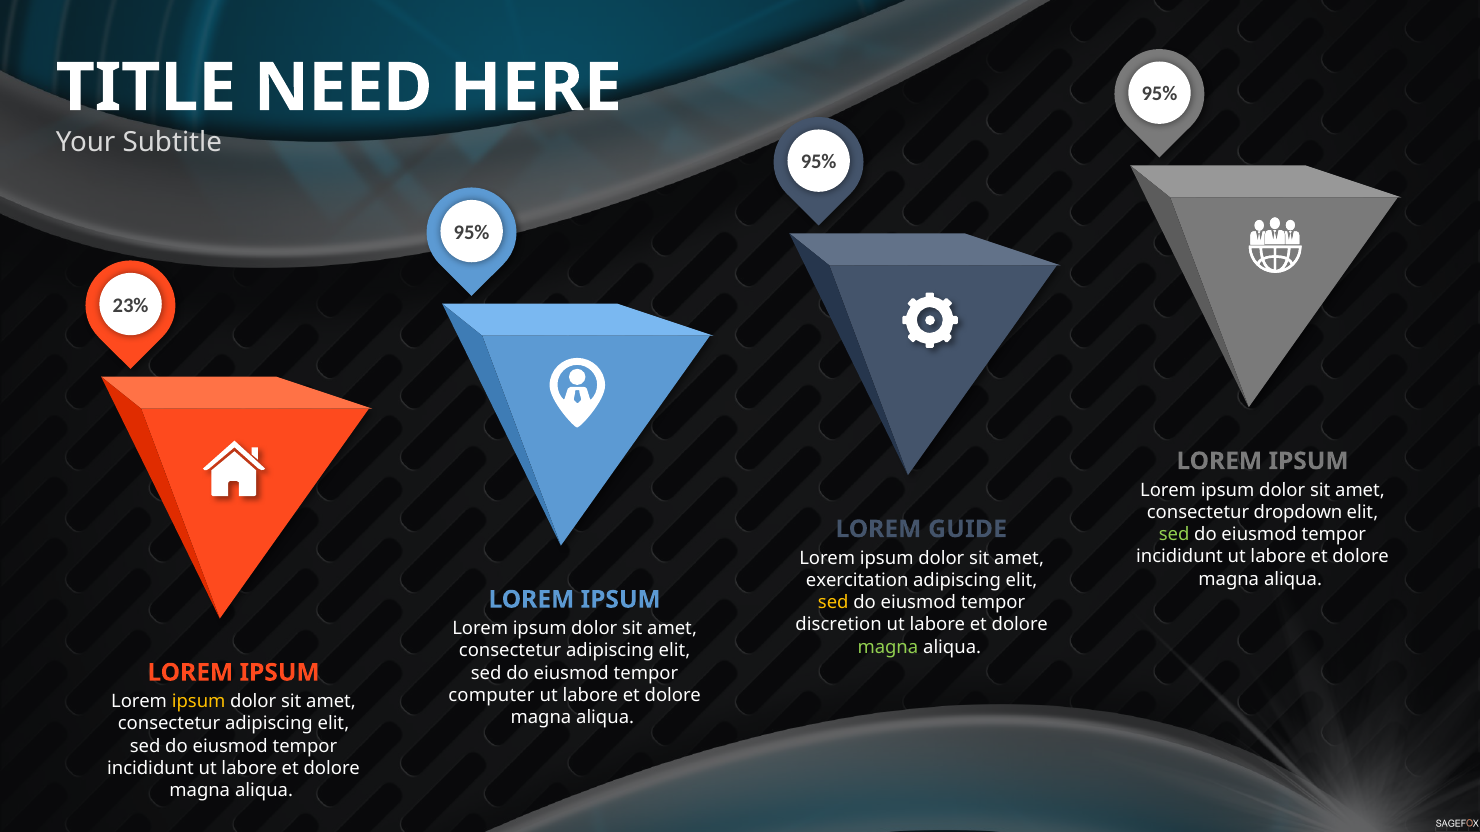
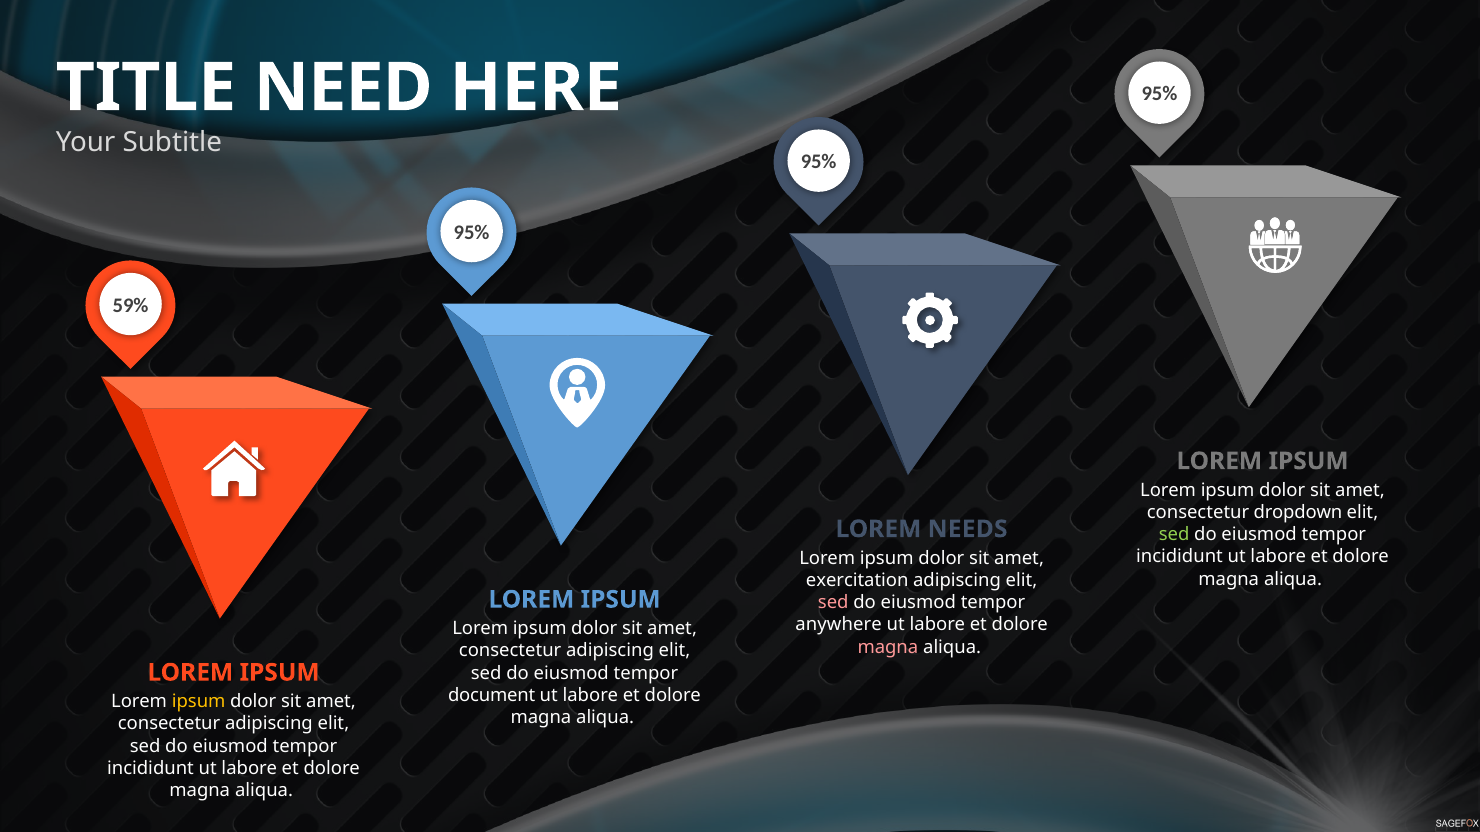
23%: 23% -> 59% (131, 306)
GUIDE: GUIDE -> NEEDS (968, 529)
sed colour: yellow -> pink (833, 603)
discretion: discretion -> anywhere (839, 625)
magna colour: light green -> pink (888, 647)
computer: computer -> document (492, 696)
